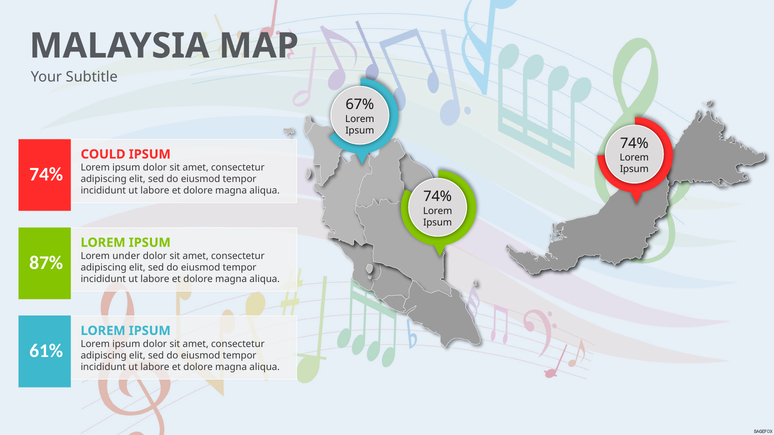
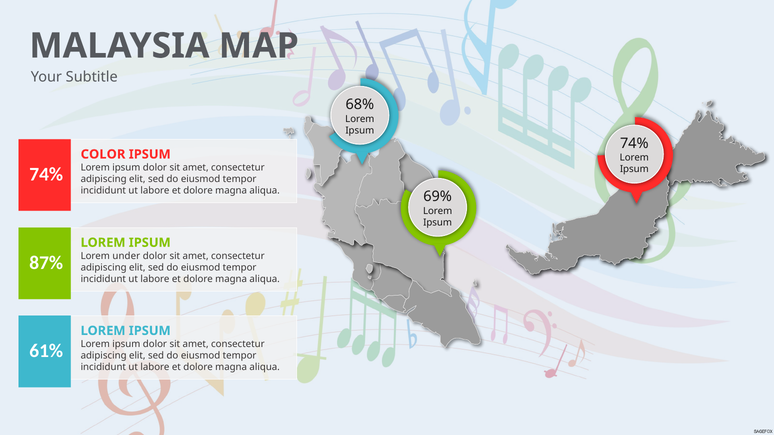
67%: 67% -> 68% (360, 105)
COULD: COULD -> COLOR (103, 154)
74%: 74% -> 69% (438, 197)
